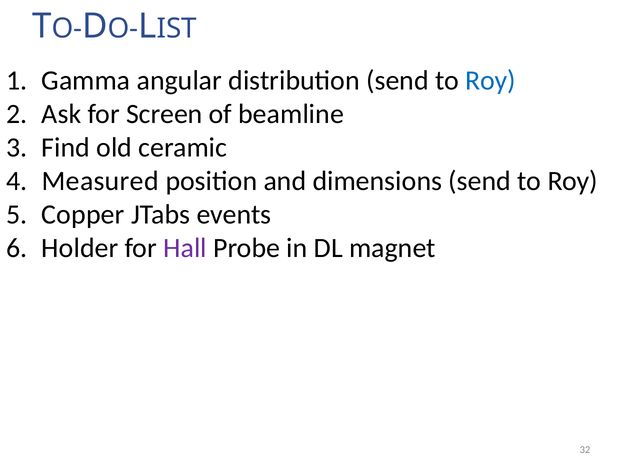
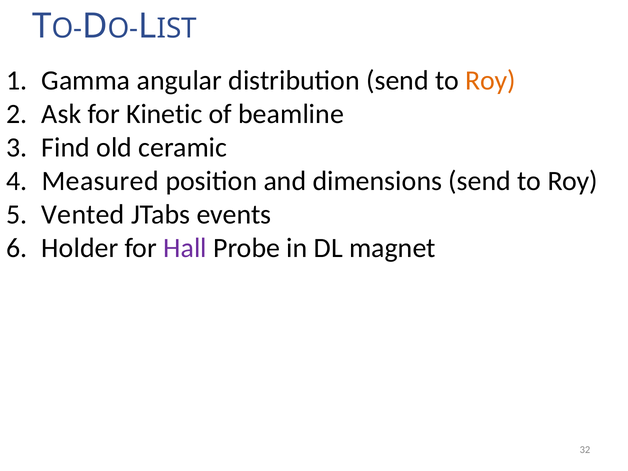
Roy colour: blue -> orange (490, 81)
Screen: Screen -> Kinetic (164, 114)
Copper: Copper -> Vented (83, 215)
